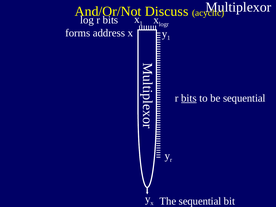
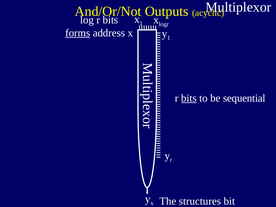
Discuss: Discuss -> Outputs (167, 11)
forms underline: none -> present (78, 33)
The sequential: sequential -> structures (200, 201)
